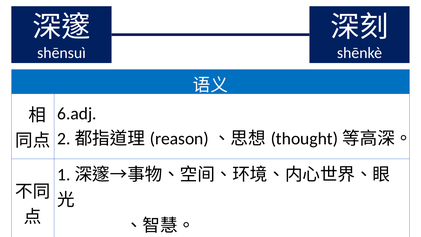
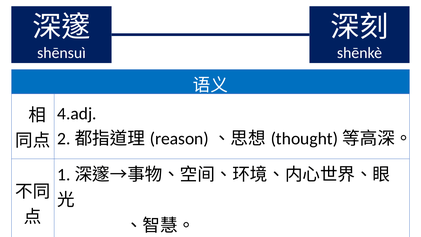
6.adj: 6.adj -> 4.adj (77, 114)
